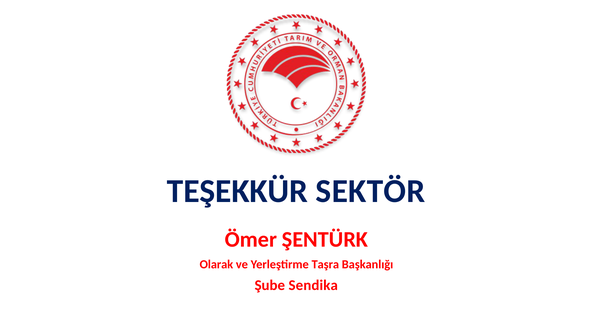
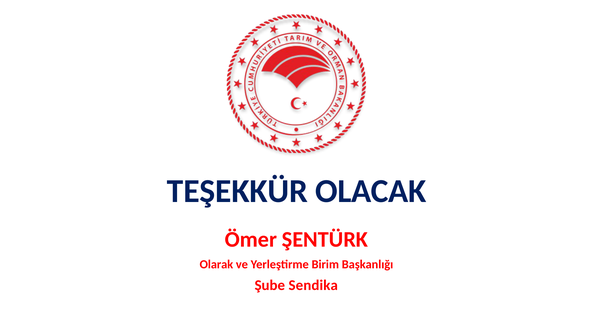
SEKTÖR: SEKTÖR -> OLACAK (371, 191)
Taşra: Taşra -> Birim (325, 264)
